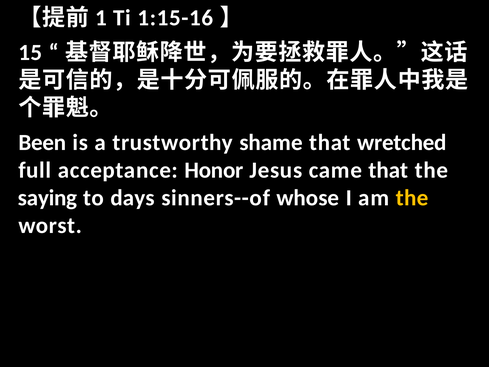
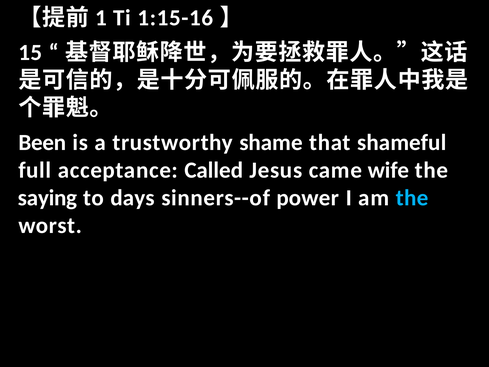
wretched: wretched -> shameful (402, 142)
Honor: Honor -> Called (214, 170)
came that: that -> wife (389, 170)
whose: whose -> power (308, 198)
the colour: yellow -> light blue (412, 198)
